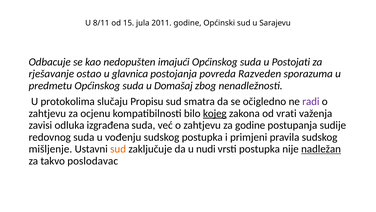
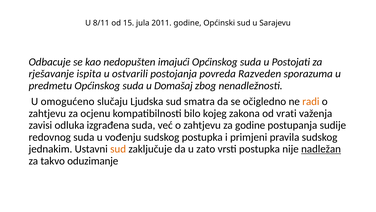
ostao: ostao -> ispita (89, 74)
glavnica: glavnica -> ostvarili (130, 74)
protokolima: protokolima -> omogućeno (68, 101)
Propisu: Propisu -> Ljudska (147, 101)
radi colour: purple -> orange (311, 101)
kojeg underline: present -> none (215, 113)
mišljenje: mišljenje -> jednakim (50, 149)
nudi: nudi -> zato (206, 149)
poslodavac: poslodavac -> oduzimanje (93, 161)
